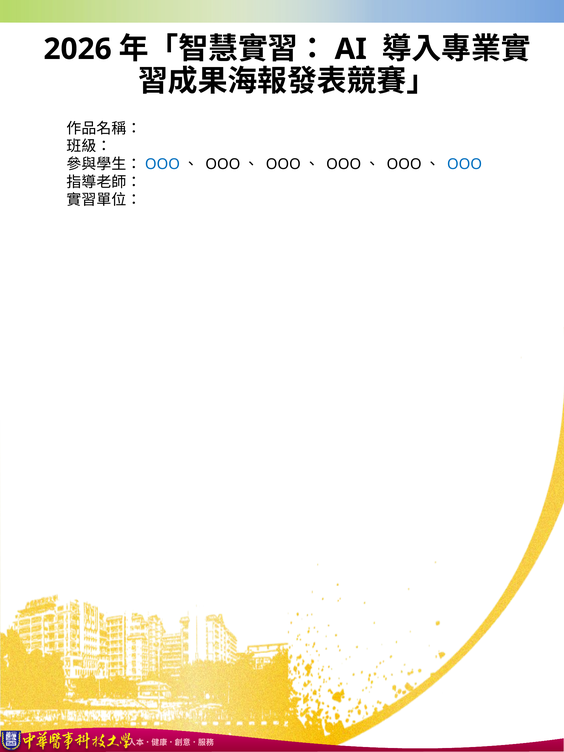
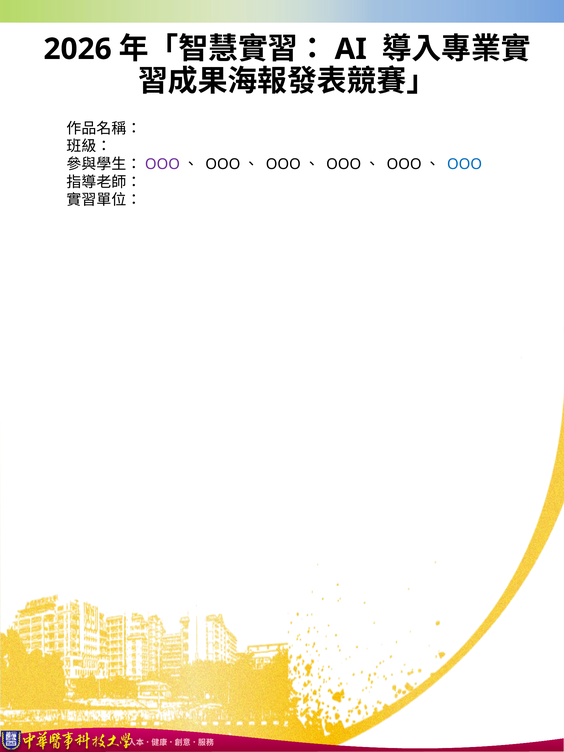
OOO colour: blue -> purple (162, 164)
